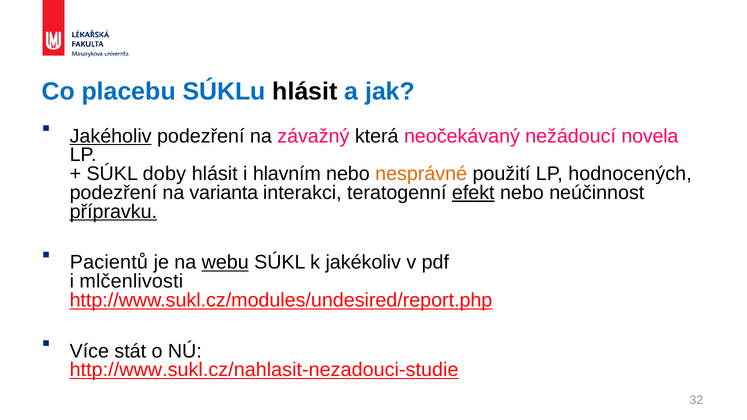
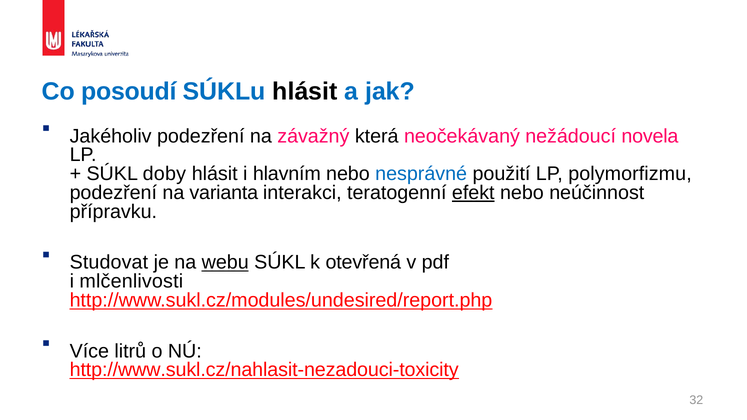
placebu: placebu -> posoudí (129, 92)
Jakéholiv underline: present -> none (111, 136)
nesprávné colour: orange -> blue (421, 174)
hodnocených: hodnocených -> polymorfizmu (630, 174)
přípravku underline: present -> none (113, 212)
Pacientů: Pacientů -> Studovat (109, 263)
jakékoliv: jakékoliv -> otevřená (363, 263)
stát: stát -> litrů (130, 351)
http://www.sukl.cz/nahlasit-nezadouci-studie: http://www.sukl.cz/nahlasit-nezadouci-studie -> http://www.sukl.cz/nahlasit-nezadouci-toxicity (264, 370)
